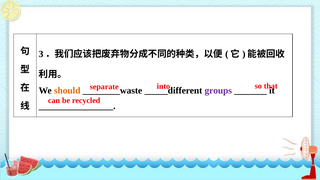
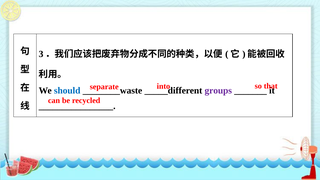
should colour: orange -> blue (67, 90)
